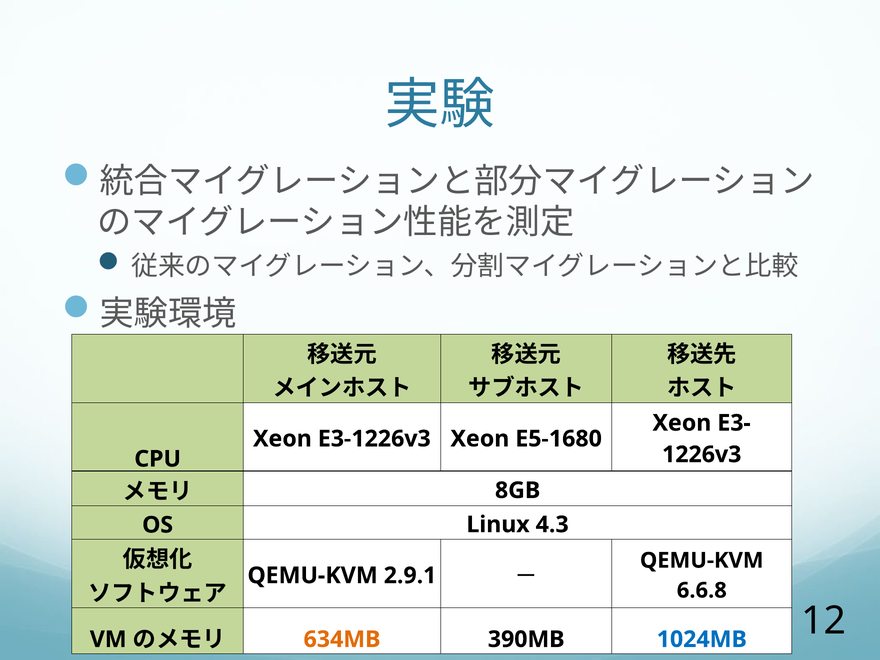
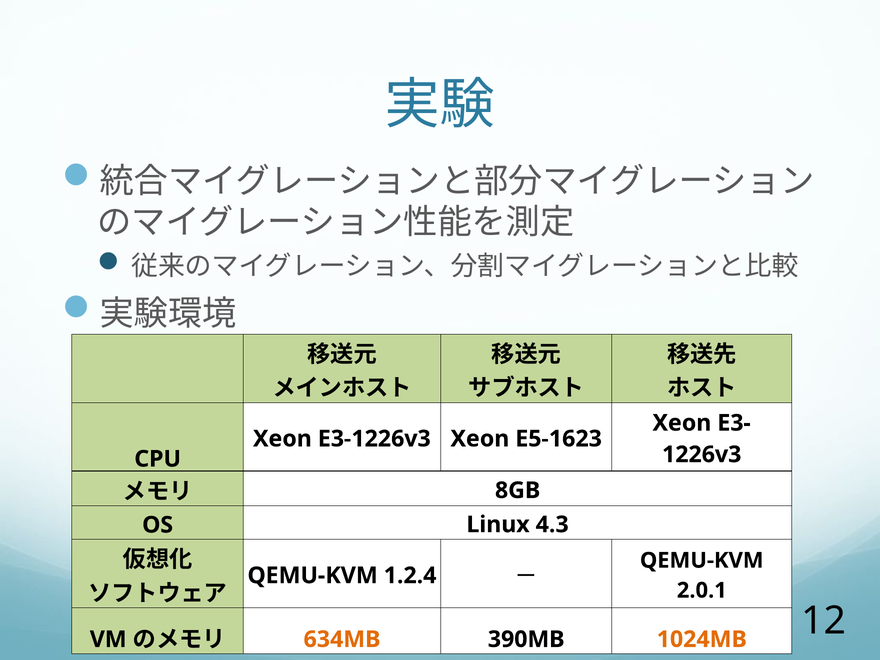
E5-1680: E5-1680 -> E5-1623 (559, 439)
2.9.1: 2.9.1 -> 1.2.4 (410, 576)
6.6.8: 6.6.8 -> 2.0.1 (702, 590)
1024MB colour: blue -> orange (702, 639)
